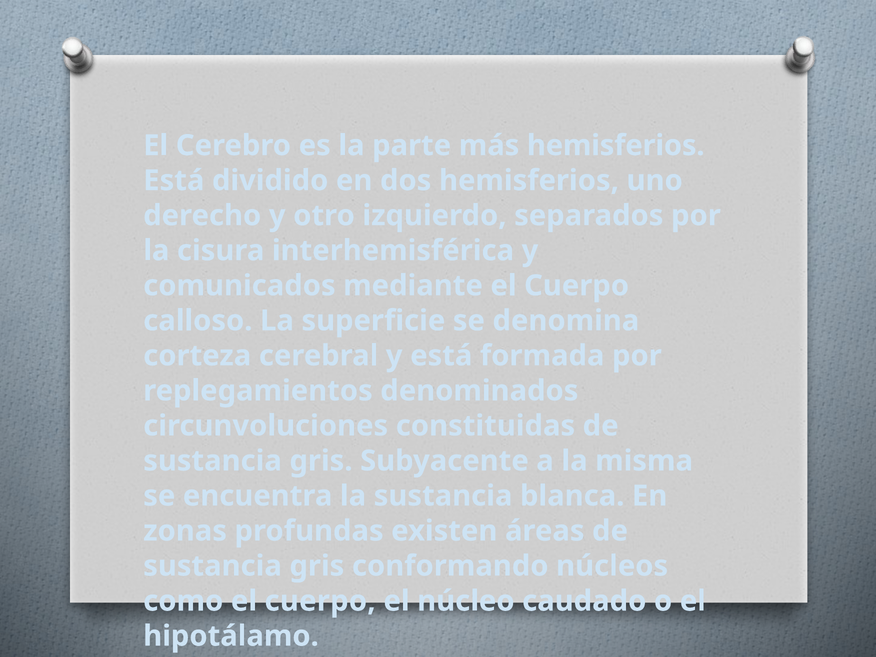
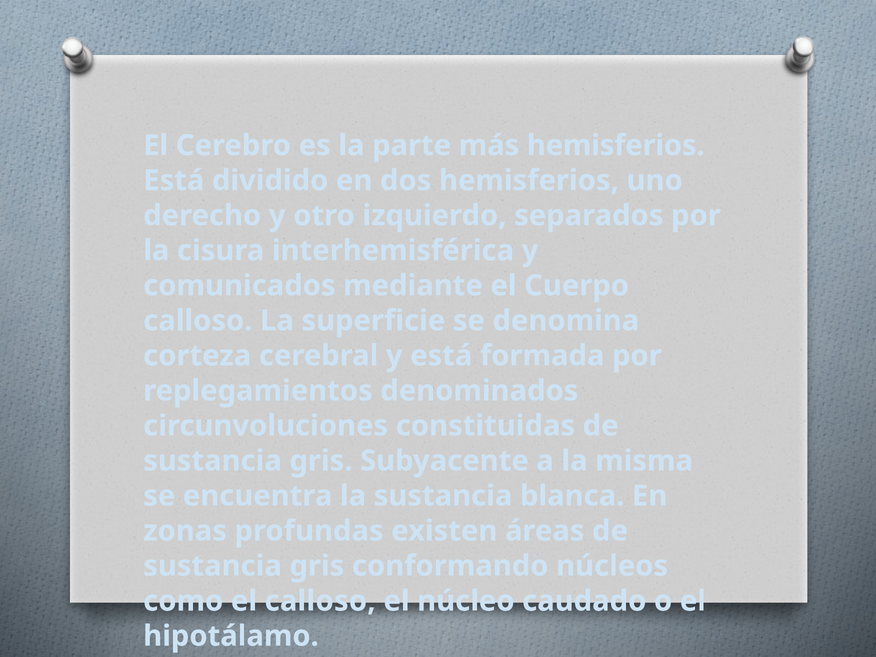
como el cuerpo: cuerpo -> calloso (320, 601)
